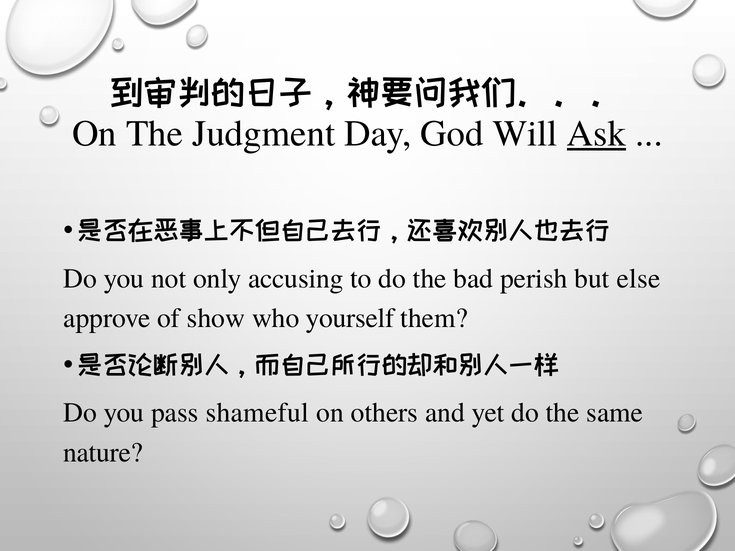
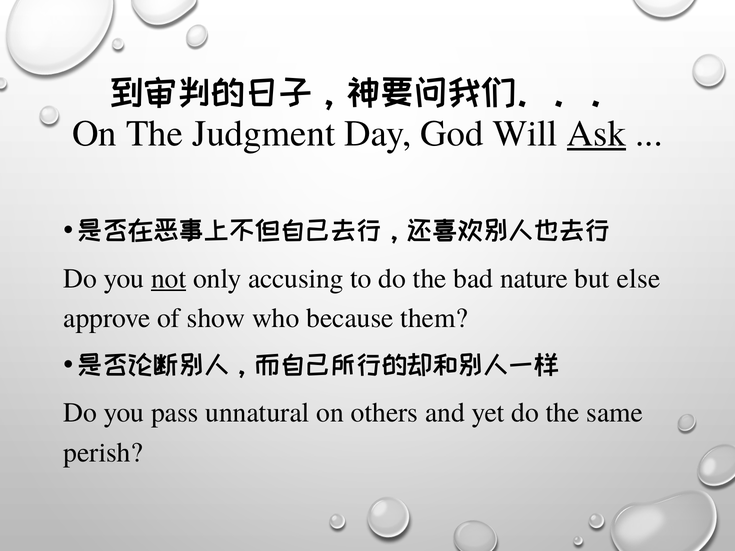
not underline: none -> present (169, 279)
perish: perish -> nature (534, 279)
yourself: yourself -> because (350, 318)
shameful: shameful -> unnatural (257, 413)
nature: nature -> perish (103, 453)
